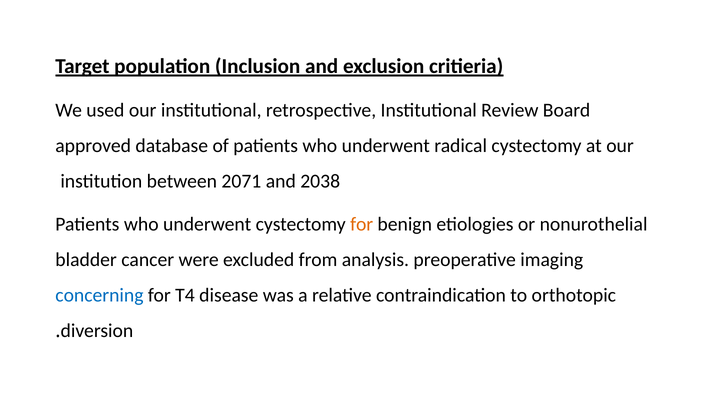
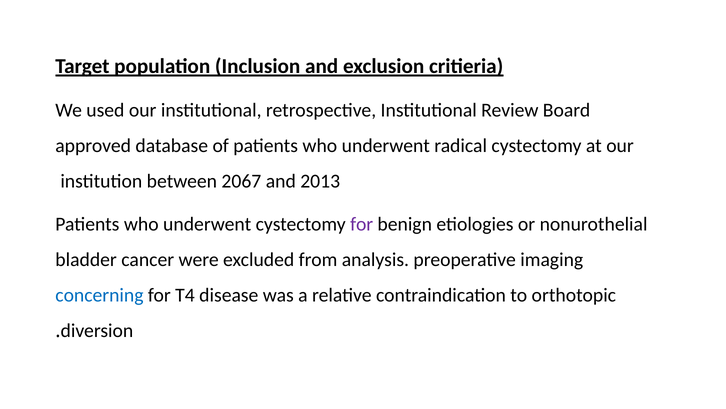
2071: 2071 -> 2067 (241, 181)
2038: 2038 -> 2013 (320, 181)
for colour: orange -> purple (362, 224)
